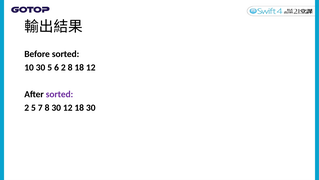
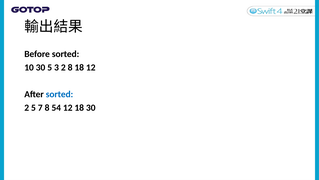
6: 6 -> 3 (56, 67)
sorted colour: purple -> blue (59, 94)
8 30: 30 -> 54 (56, 107)
